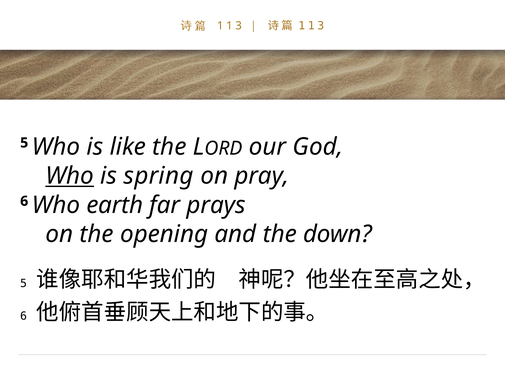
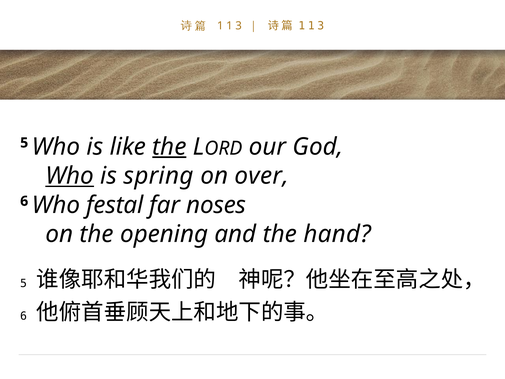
the underline: none -> present (169, 147)
pray: pray -> over (262, 176)
earth: earth -> festal (115, 205)
prays: prays -> noses (216, 205)
down: down -> hand (337, 234)
